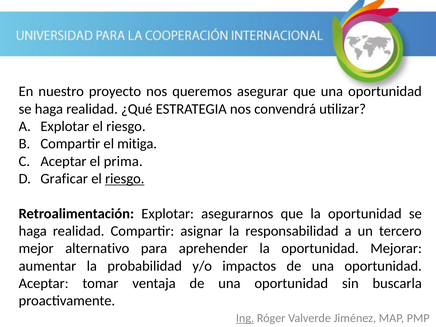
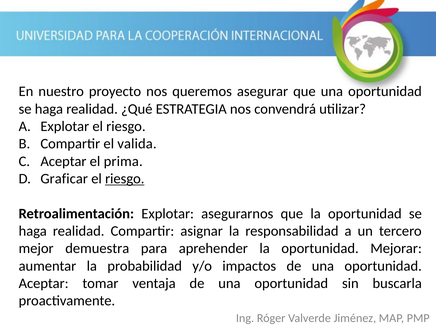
mitiga: mitiga -> valida (137, 144)
alternativo: alternativo -> demuestra (97, 248)
Ing underline: present -> none (245, 318)
